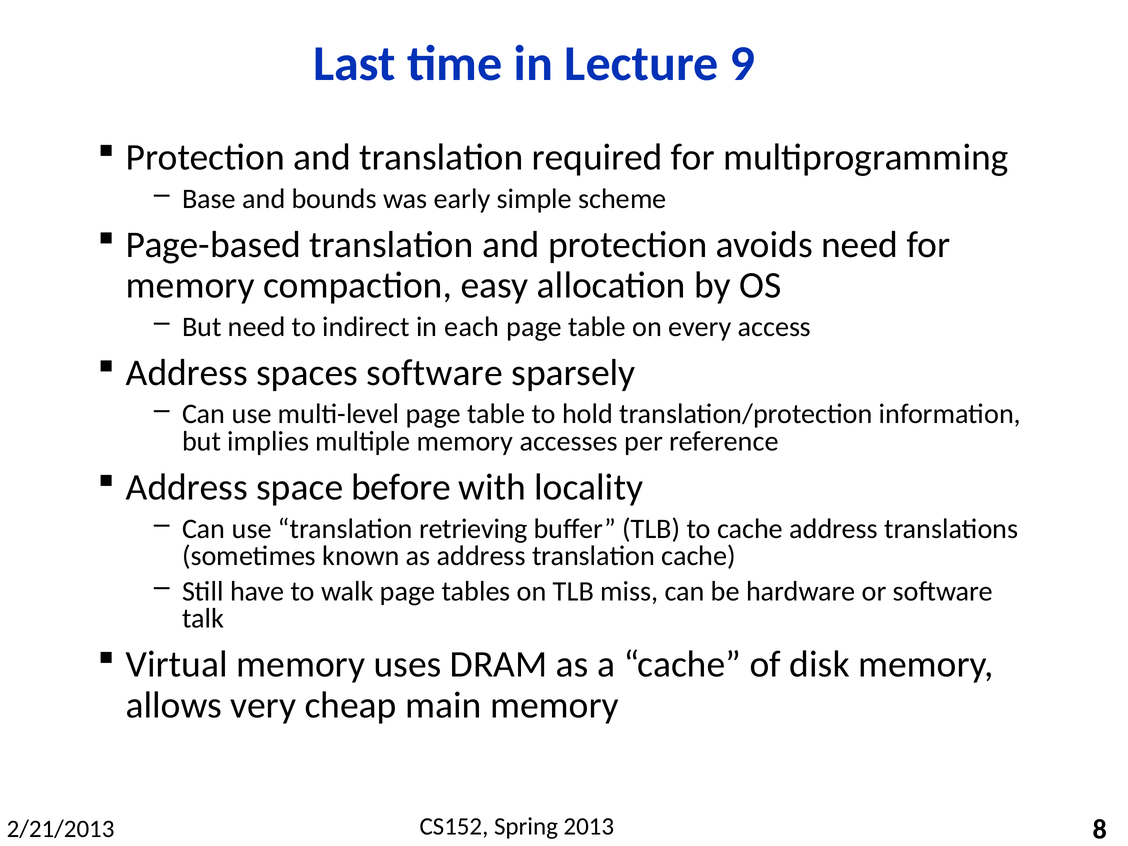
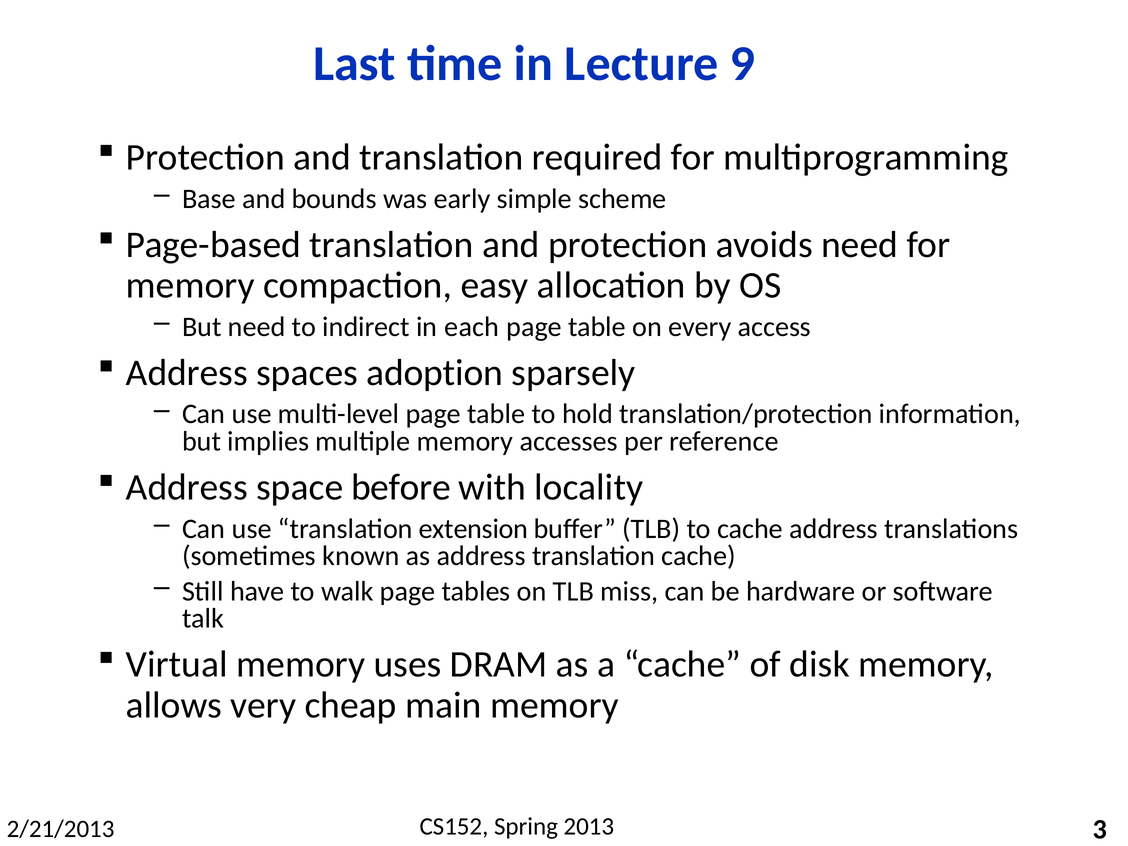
spaces software: software -> adoption (435, 373)
retrieving: retrieving -> extension (473, 529)
8: 8 -> 3 (1100, 830)
